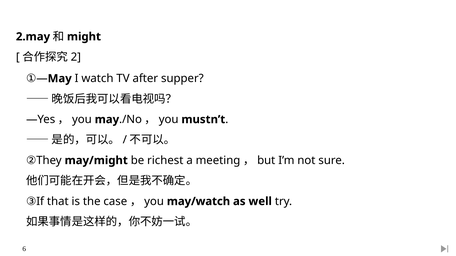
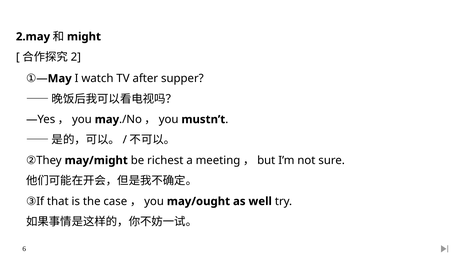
may/watch: may/watch -> may/ought (198, 202)
